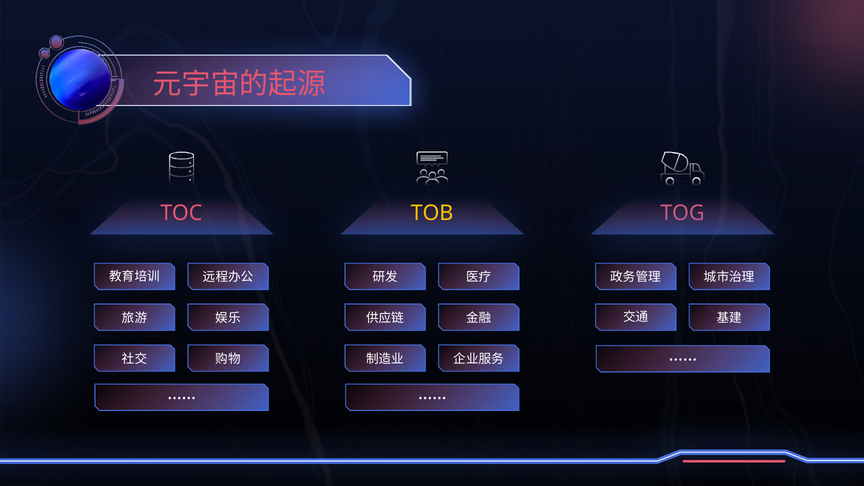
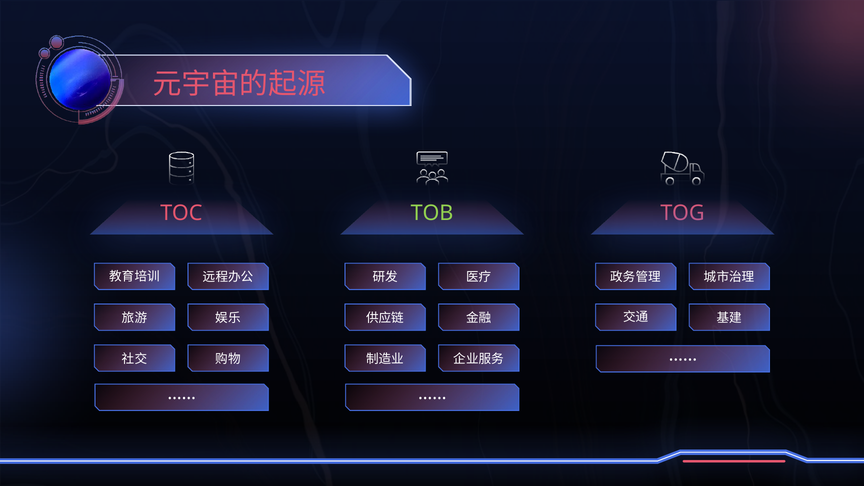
TOB colour: yellow -> light green (432, 213)
